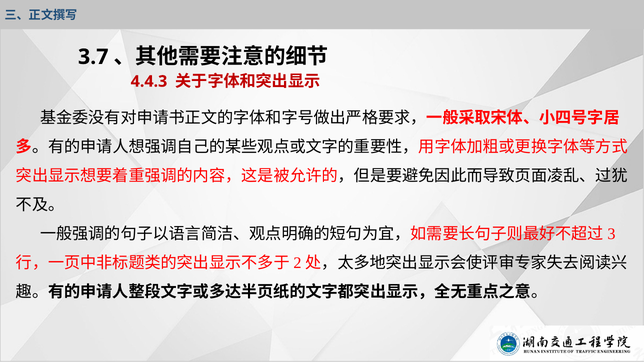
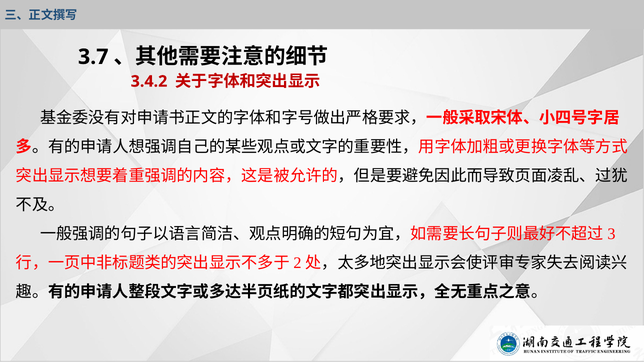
4.4.3: 4.4.3 -> 3.4.2 (149, 81)
